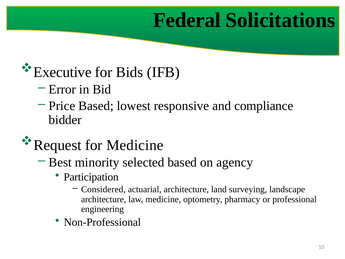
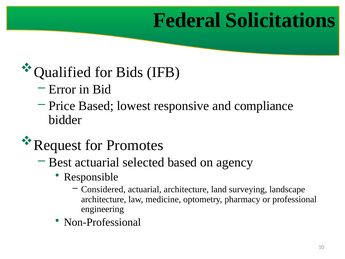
Executive: Executive -> Qualified (62, 72)
for Medicine: Medicine -> Promotes (135, 145)
Best minority: minority -> actuarial (97, 162)
Participation: Participation -> Responsible (91, 177)
